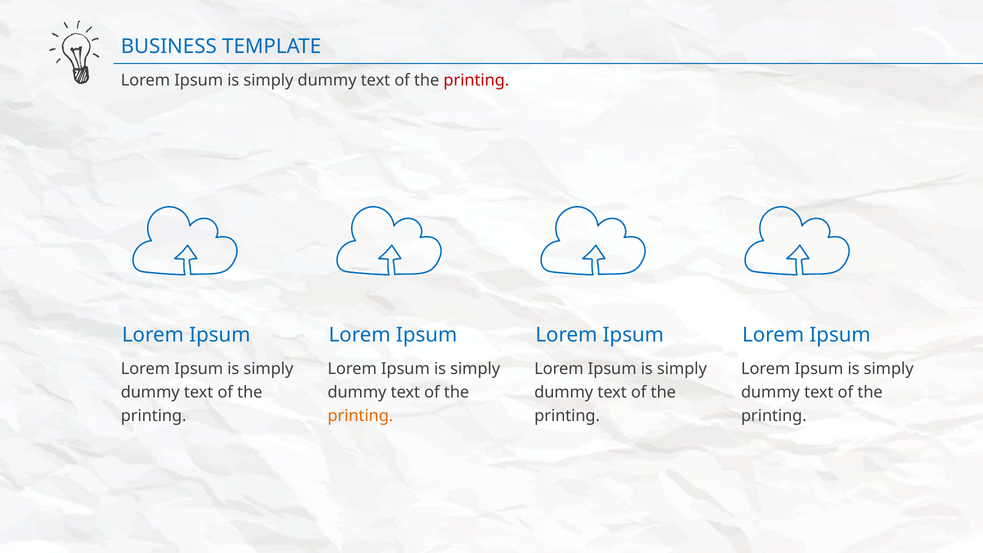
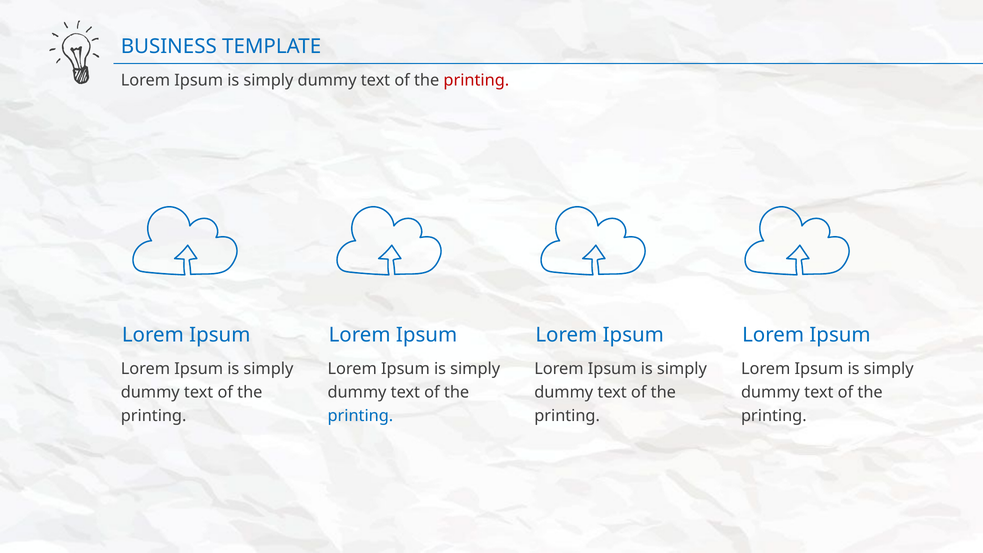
printing colour: orange -> blue (360, 416)
